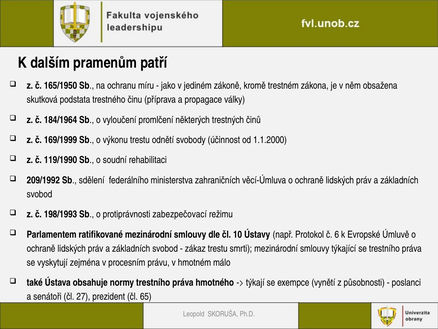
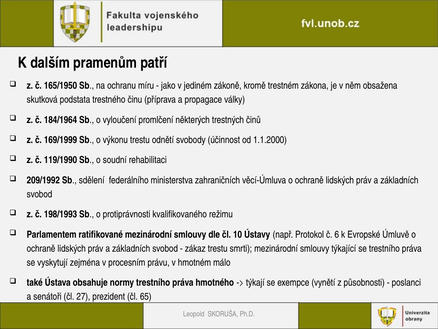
zabezpečovací: zabezpečovací -> kvalifikovaného (180, 214)
